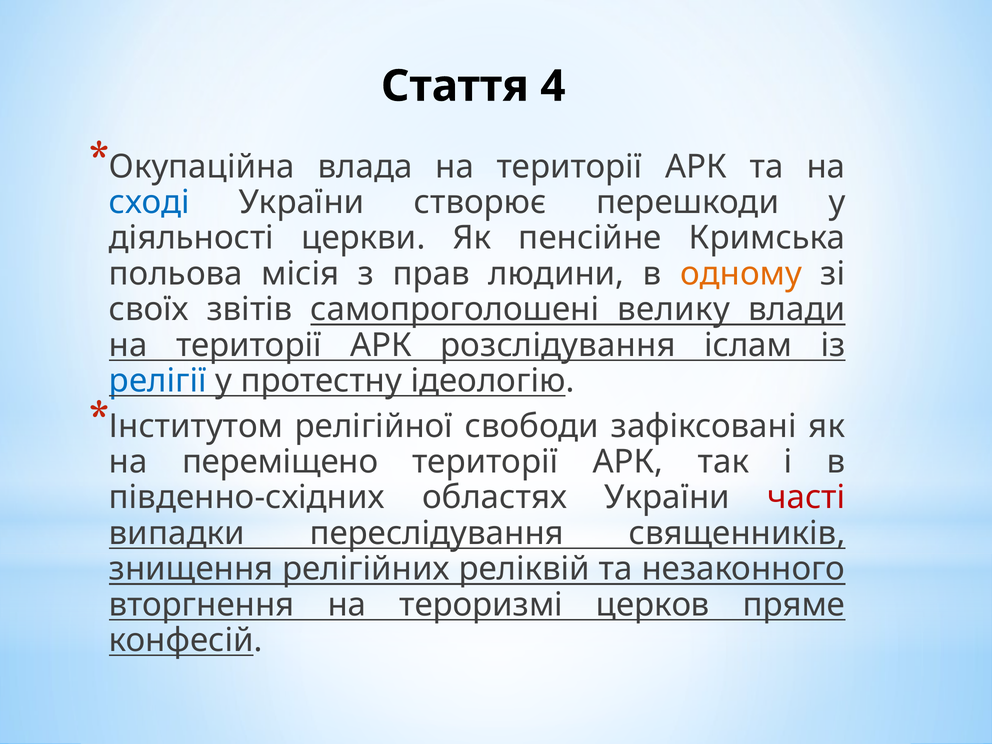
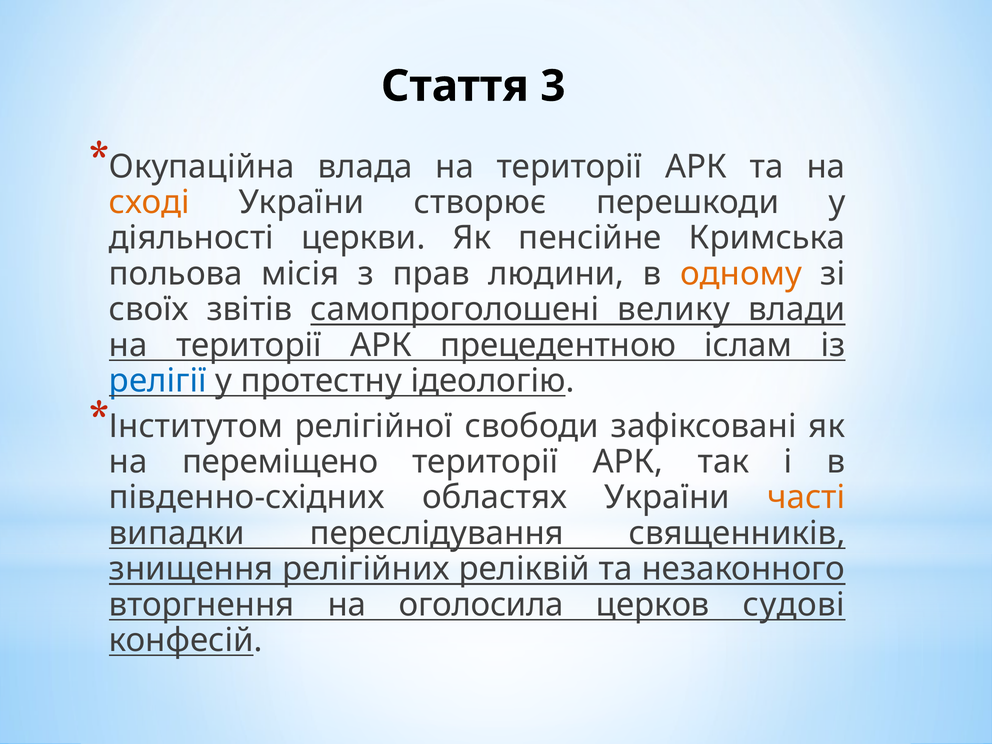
4: 4 -> 3 (553, 86)
сході colour: blue -> orange (149, 202)
розслідування: розслідування -> прецедентною (558, 345)
часті colour: red -> orange (806, 498)
тероризмі: тероризмі -> оголосила (481, 605)
пряме: пряме -> судові (794, 605)
